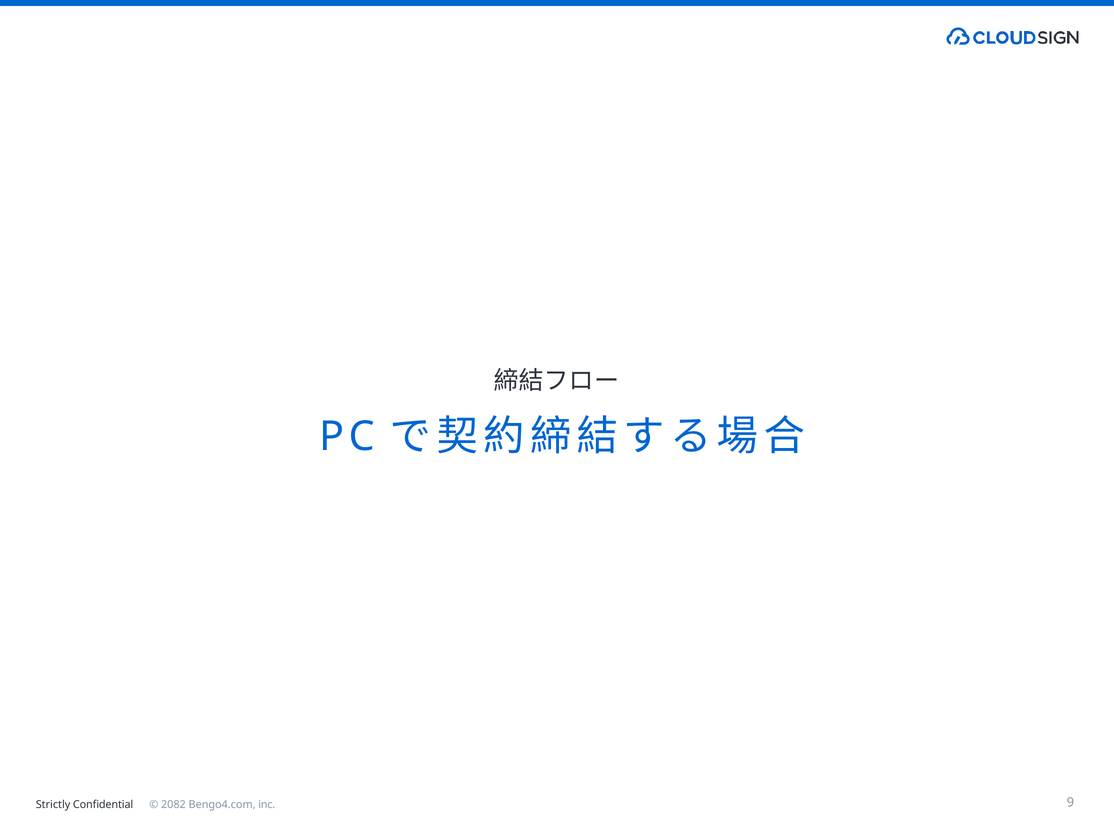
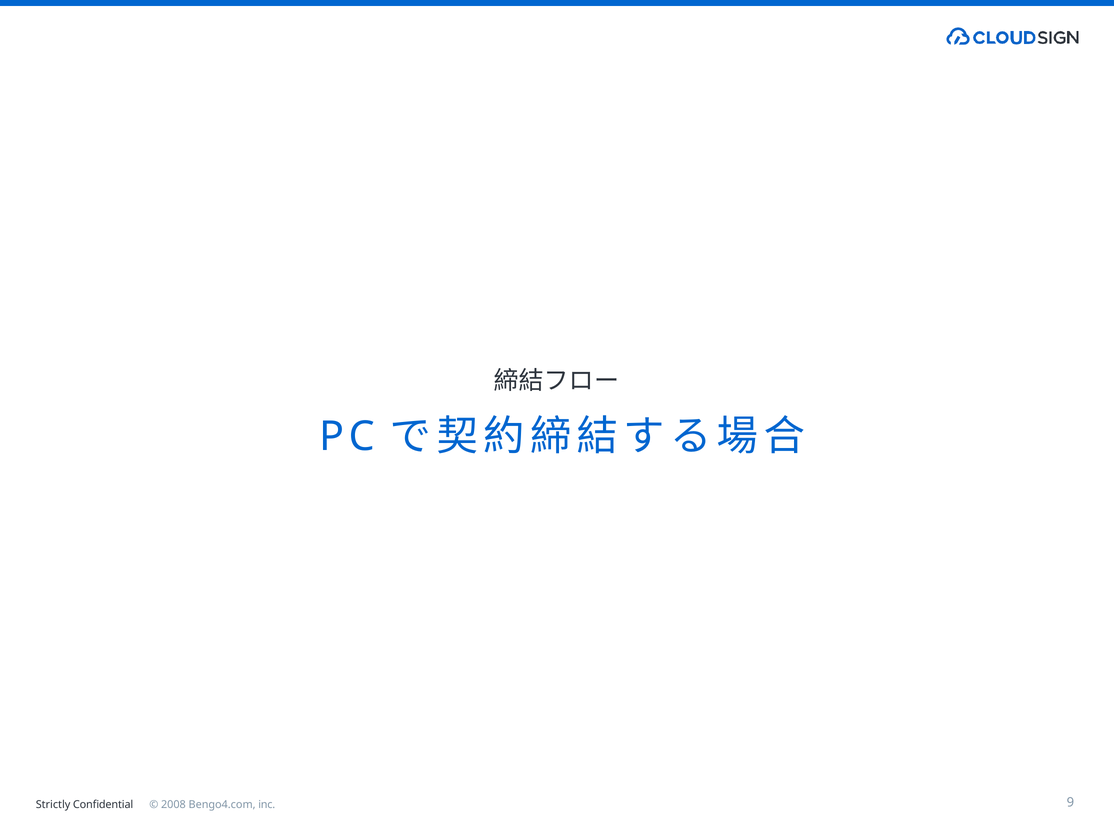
2082: 2082 -> 2008 (173, 805)
